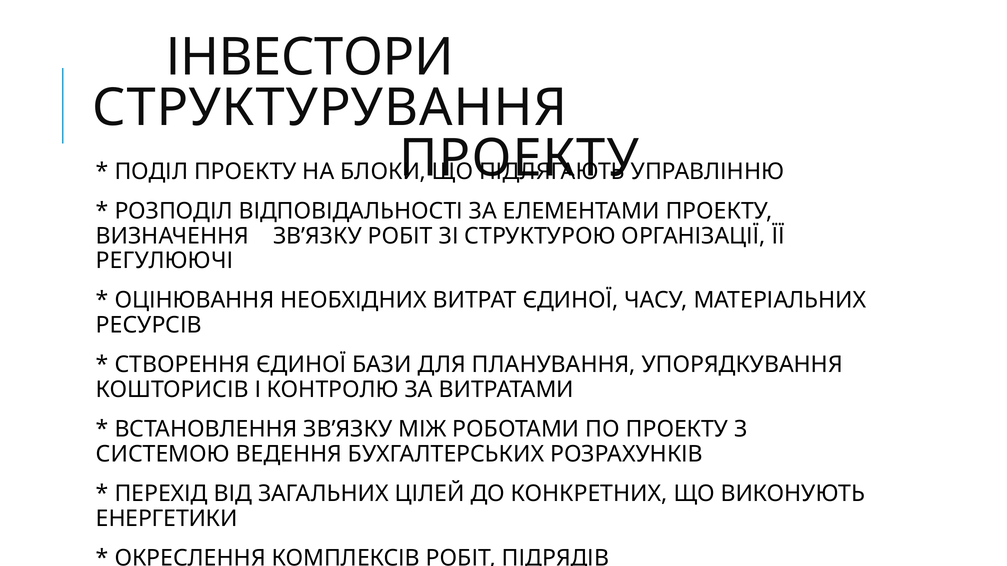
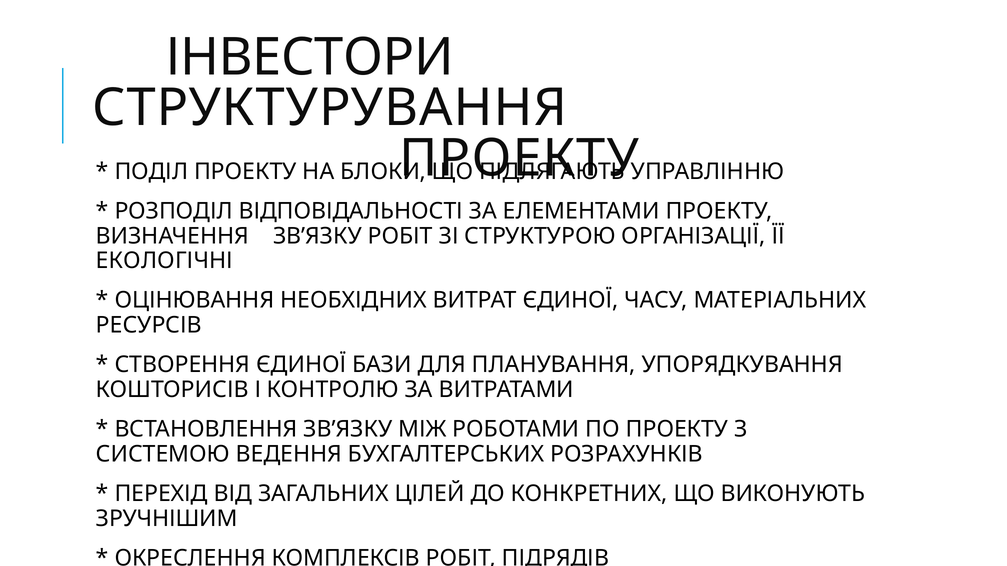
РЕГУЛЮЮЧІ: РЕГУЛЮЮЧІ -> ЕКОЛОГІЧНІ (164, 261)
ЕНЕРГЕТИКИ: ЕНЕРГЕТИКИ -> ЗРУЧНІШИМ (167, 519)
